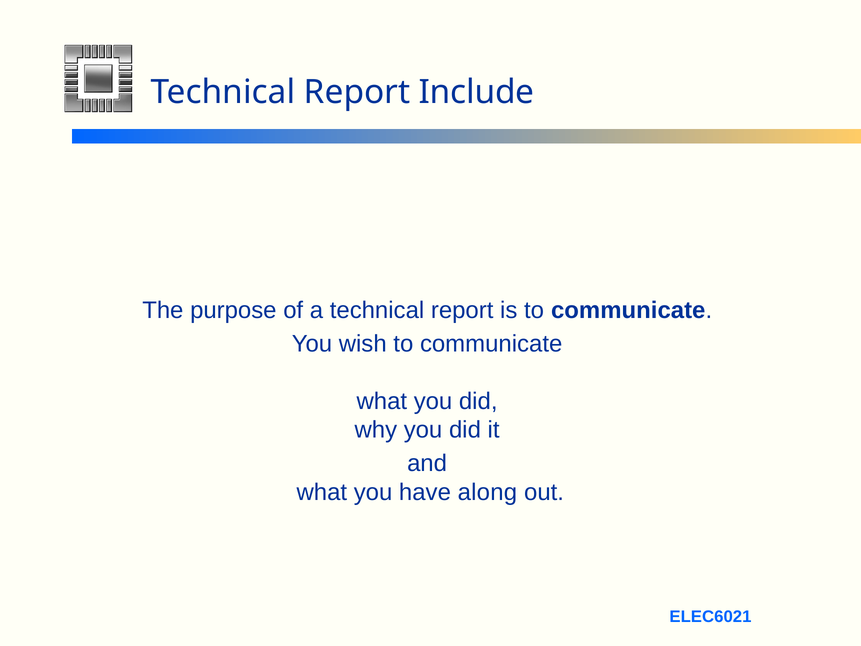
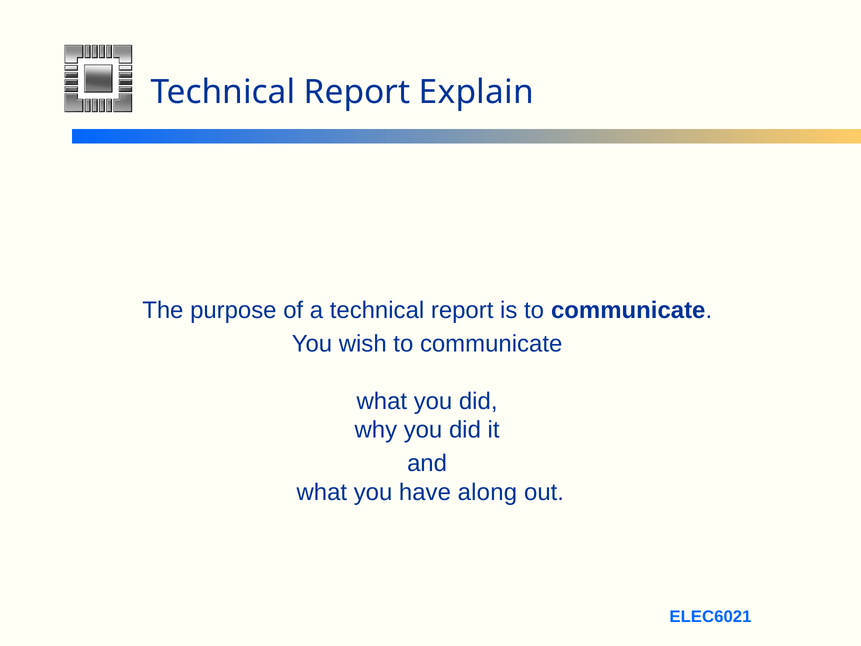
Include: Include -> Explain (476, 92)
